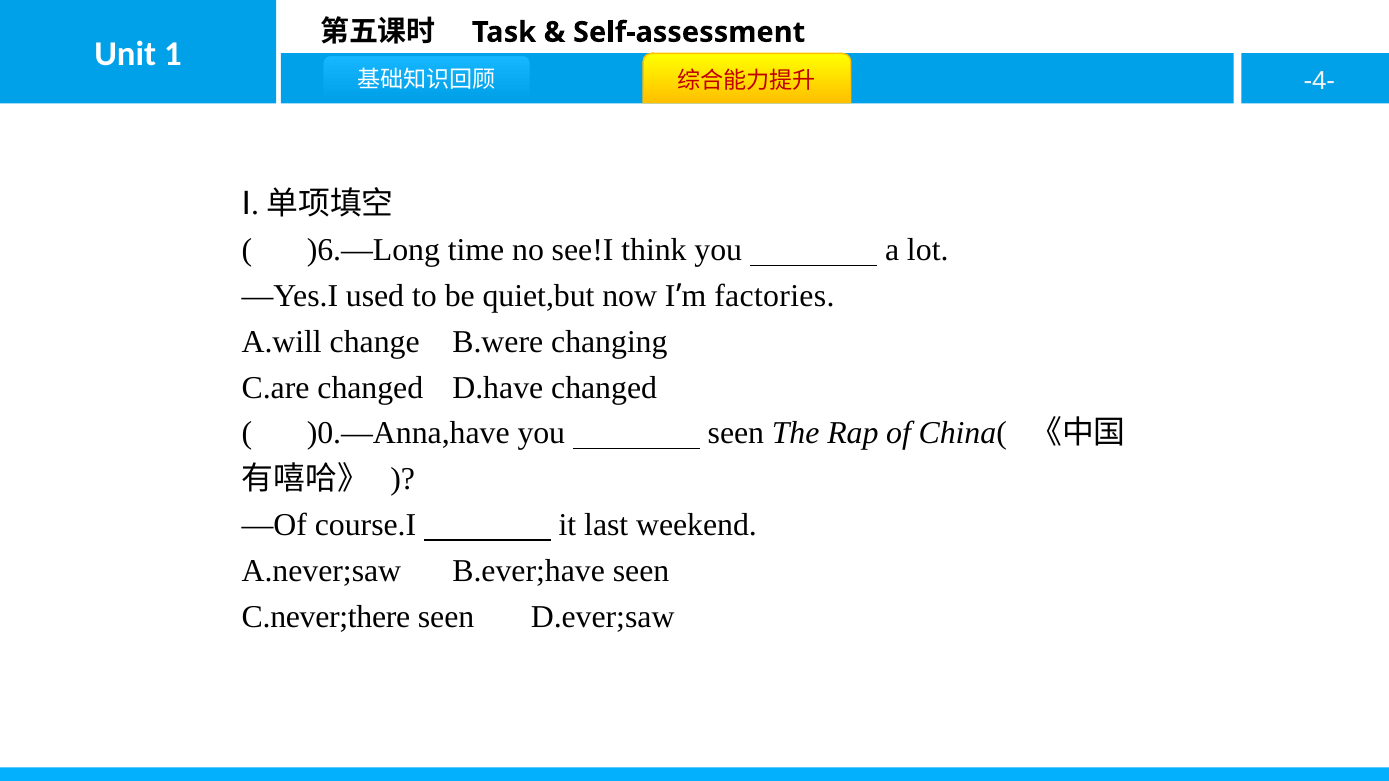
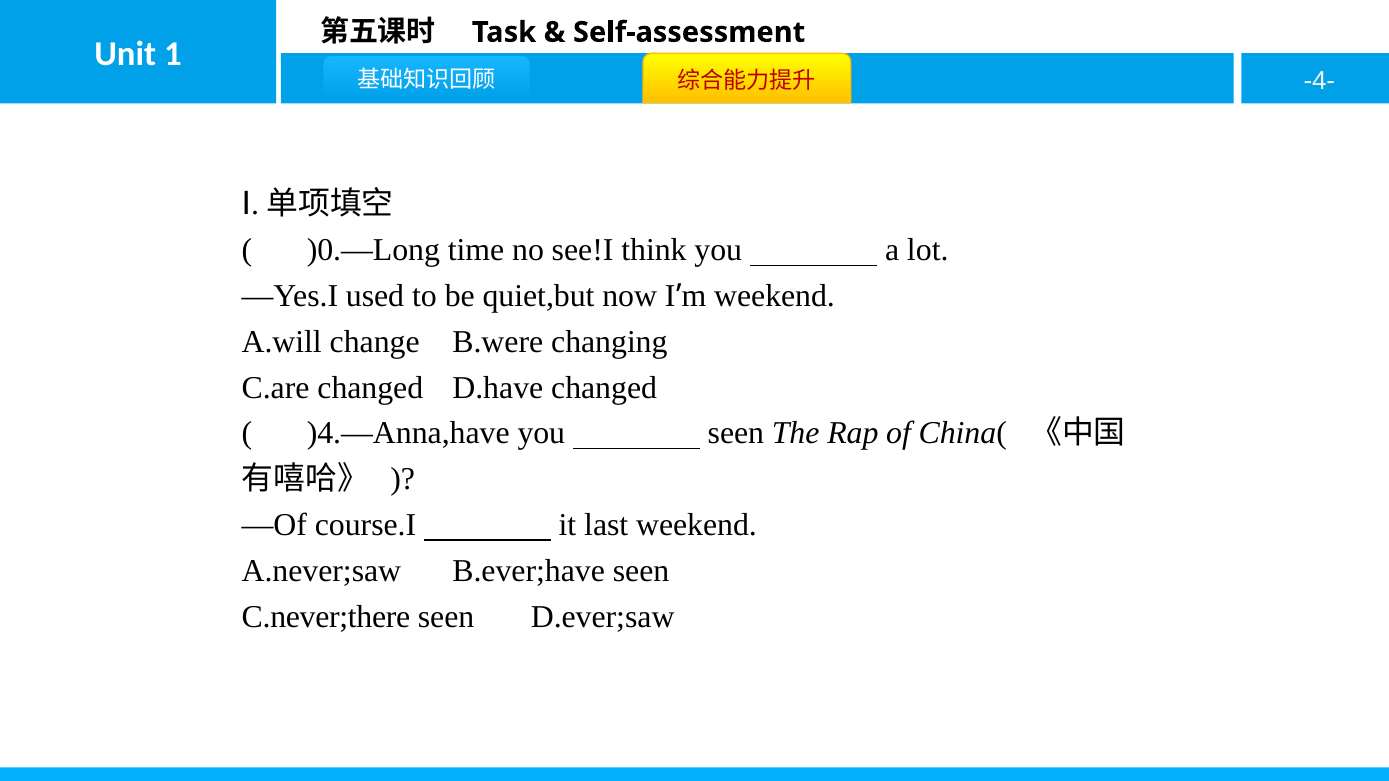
)6.—Long: )6.—Long -> )0.—Long (373, 250)
factories: factories -> weekend (775, 296)
)0.—Anna,have: )0.—Anna,have -> )4.—Anna,have (408, 434)
